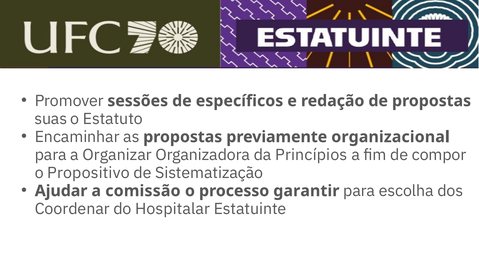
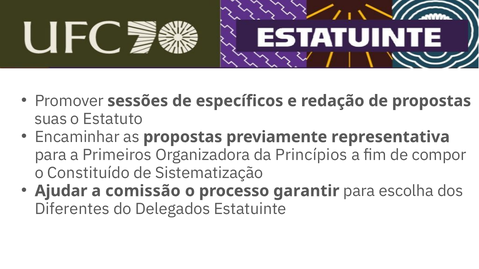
organizacional: organizacional -> representativa (391, 137)
Organizar: Organizar -> Primeiros (117, 155)
Propositivo: Propositivo -> Constituído (89, 173)
Coordenar: Coordenar -> Diferentes (72, 209)
Hospitalar: Hospitalar -> Delegados (173, 209)
